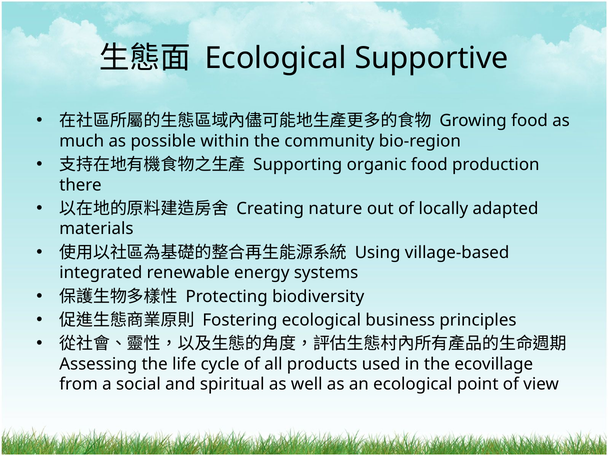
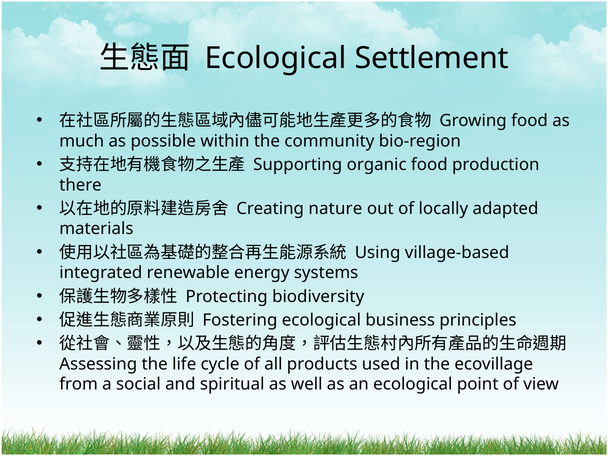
Supportive: Supportive -> Settlement (432, 58)
